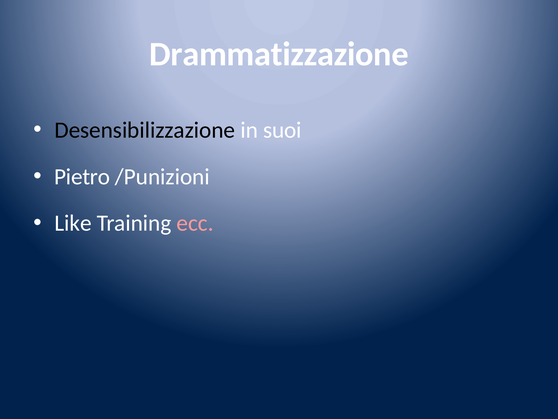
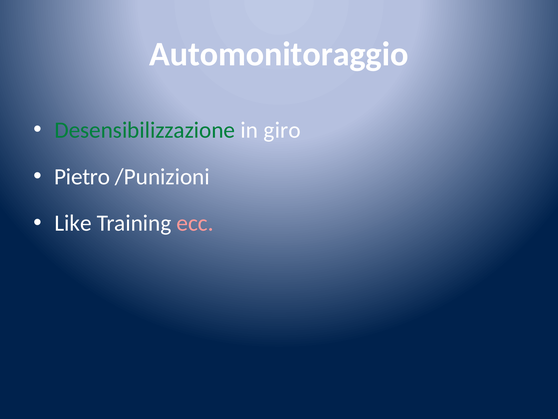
Drammatizzazione: Drammatizzazione -> Automonitoraggio (279, 54)
Desensibilizzazione colour: black -> green (145, 130)
suoi: suoi -> giro (282, 130)
